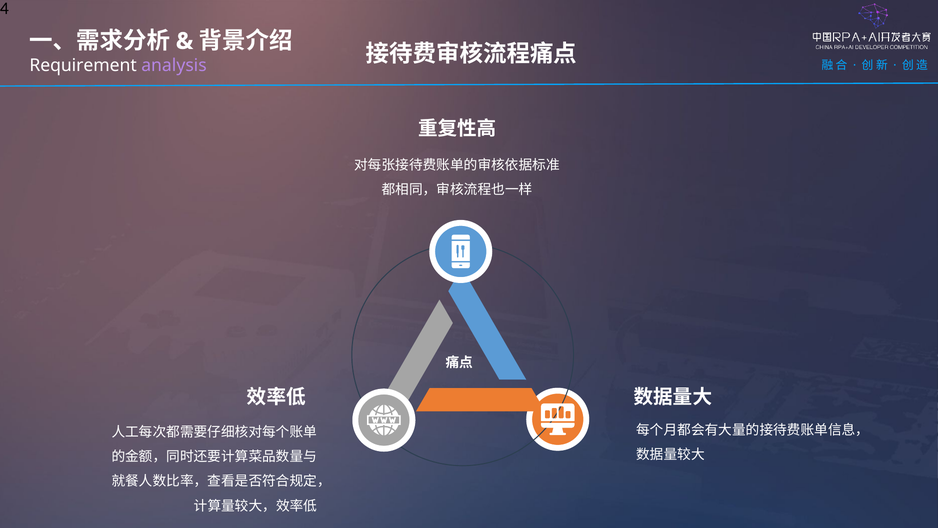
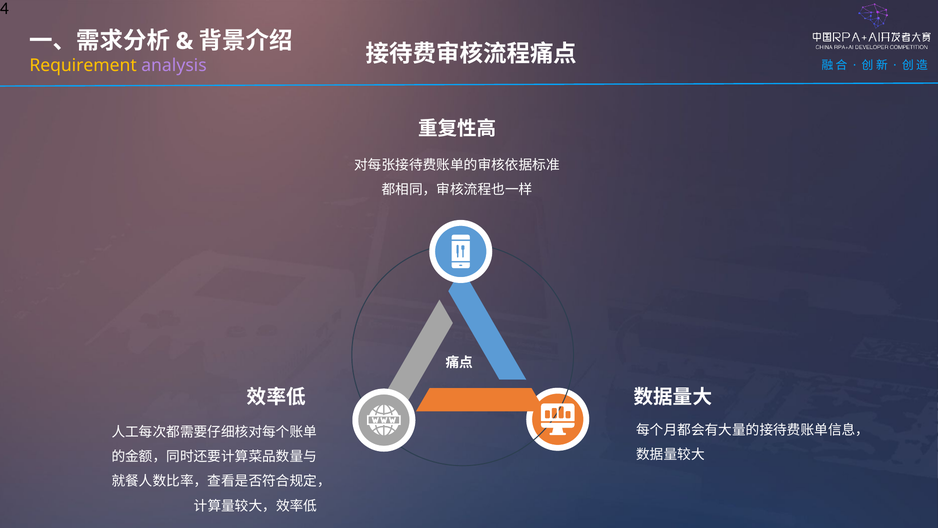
Requirement colour: white -> yellow (83, 65)
